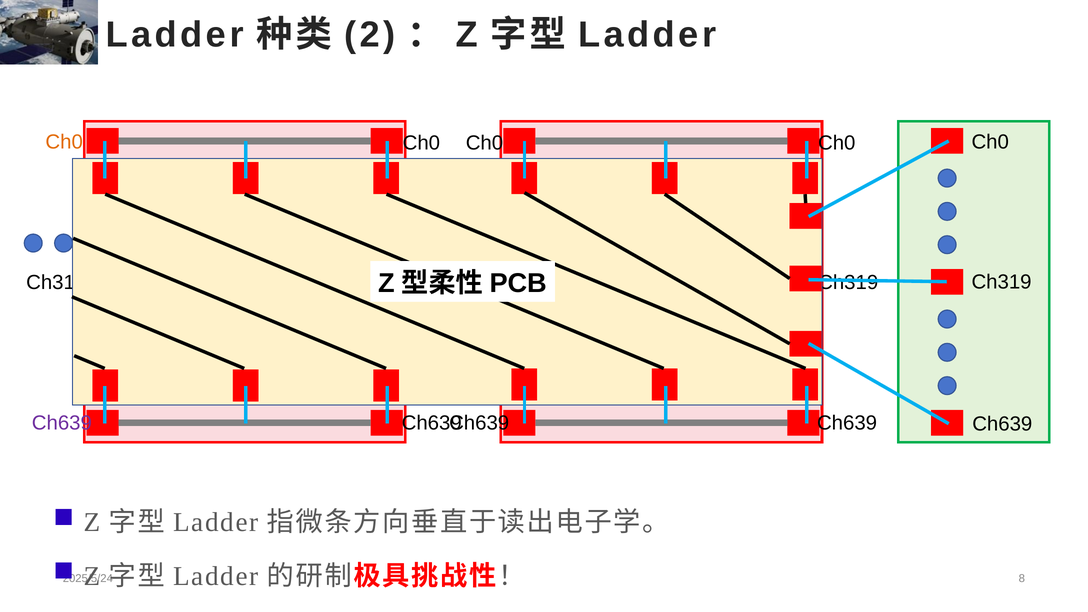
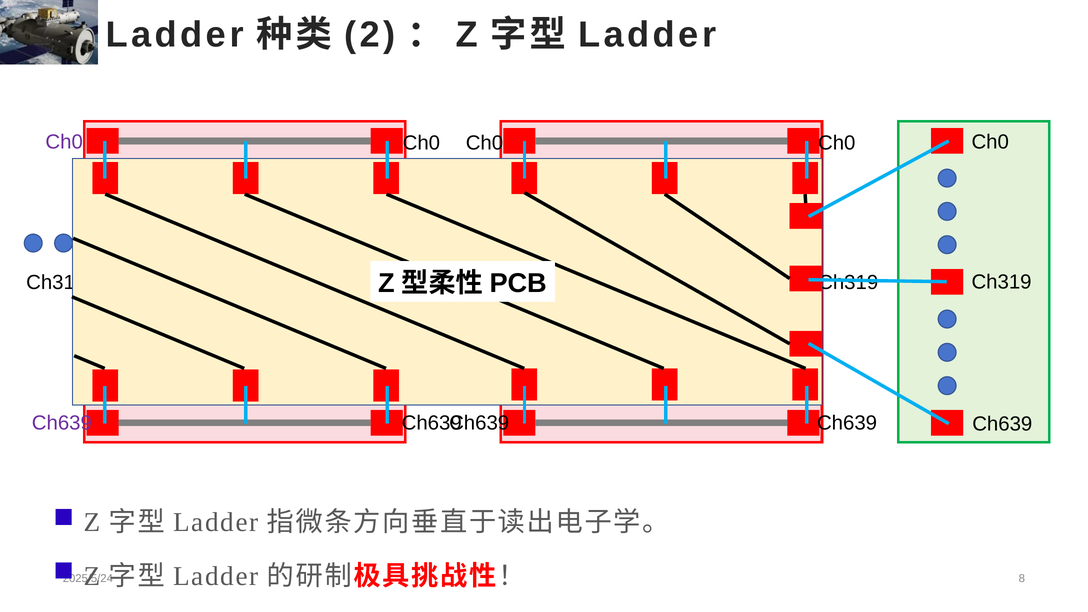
Ch0 colour: orange -> purple (64, 142)
